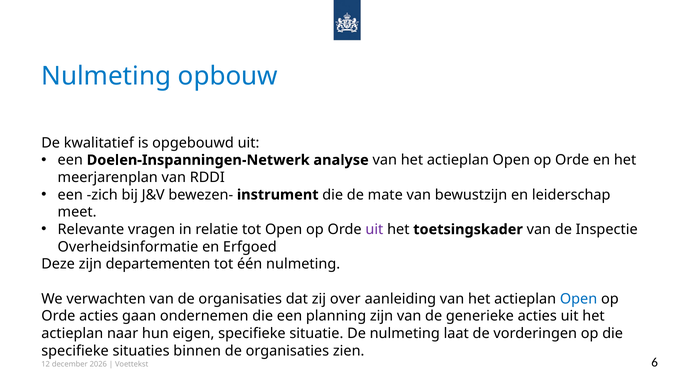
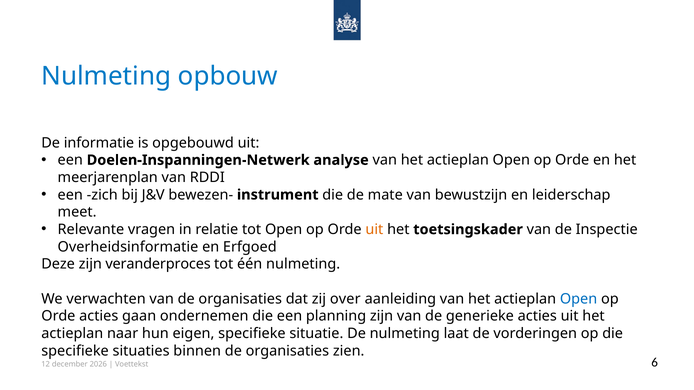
kwalitatief: kwalitatief -> informatie (99, 143)
uit colour: purple -> orange (374, 230)
departementen: departementen -> veranderproces (158, 264)
